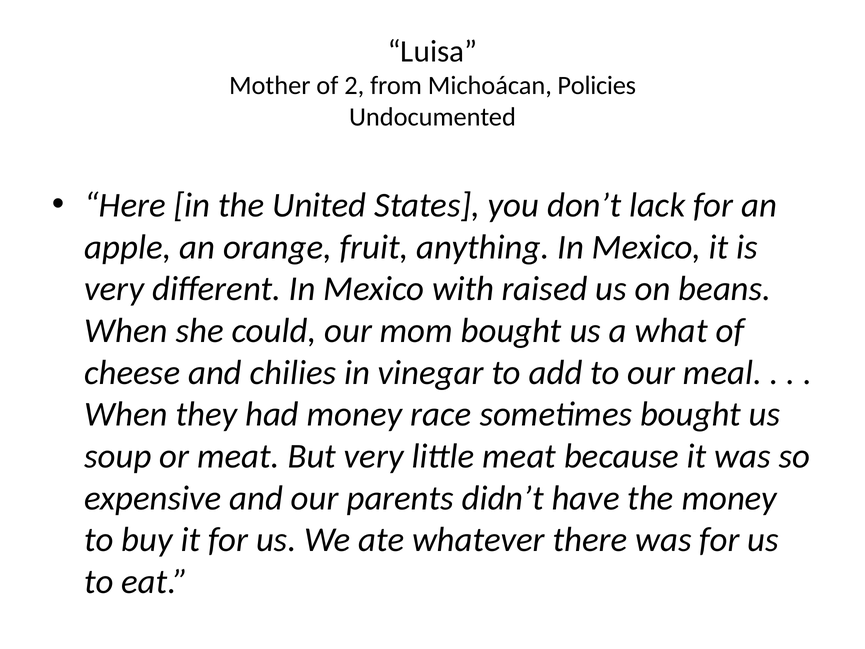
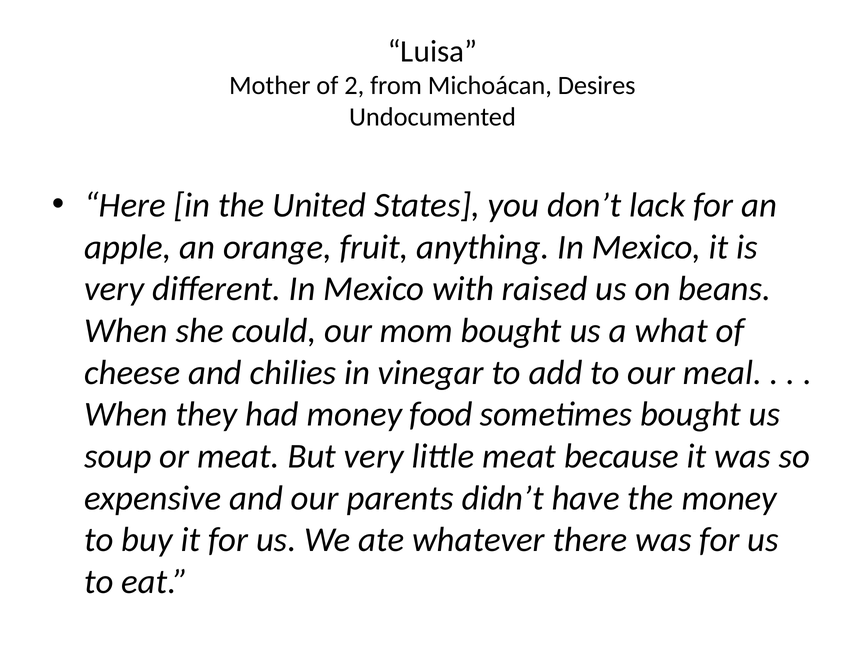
Policies: Policies -> Desires (597, 85)
race: race -> food (441, 414)
